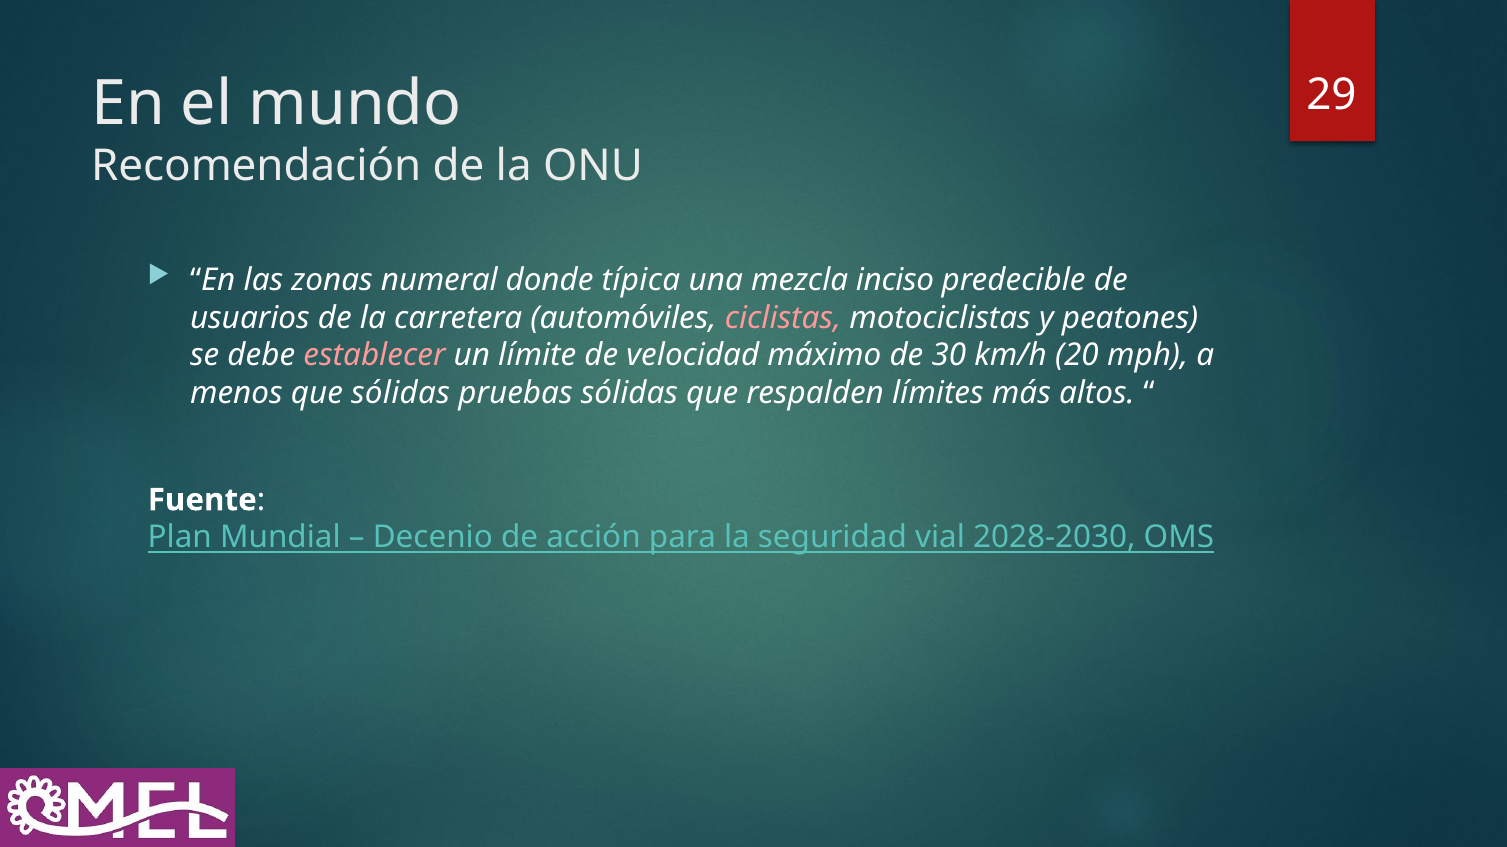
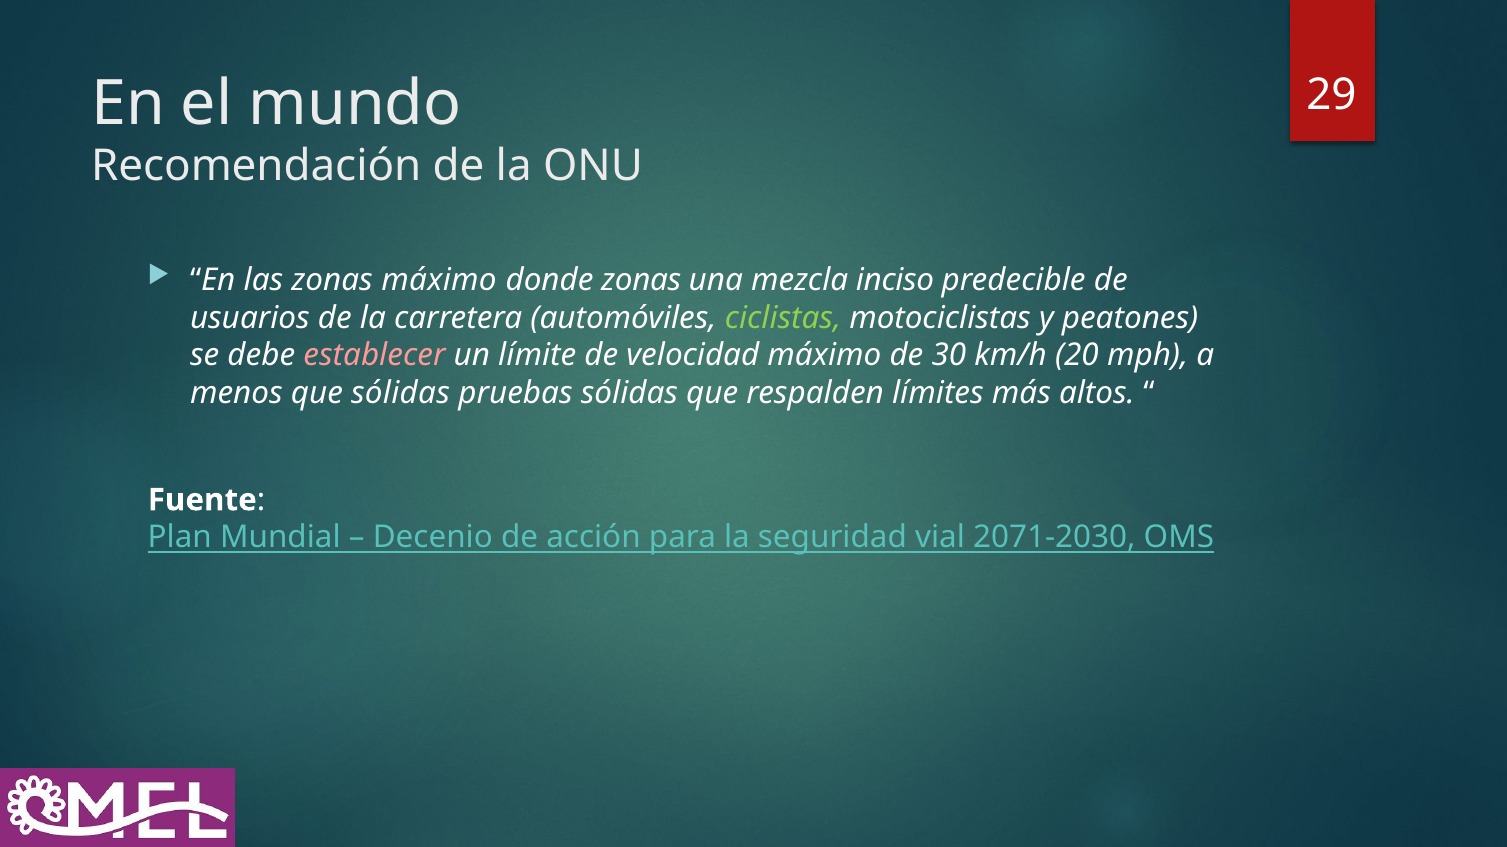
zonas numeral: numeral -> máximo (439, 280)
donde típica: típica -> zonas (641, 280)
ciclistas colour: pink -> light green (783, 318)
2028-2030: 2028-2030 -> 2071-2030 (1054, 538)
